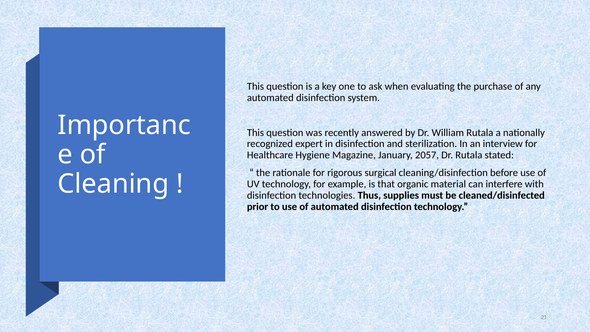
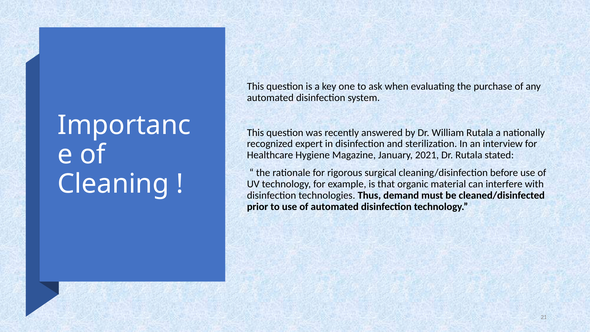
2057: 2057 -> 2021 (427, 155)
supplies: supplies -> demand (401, 195)
